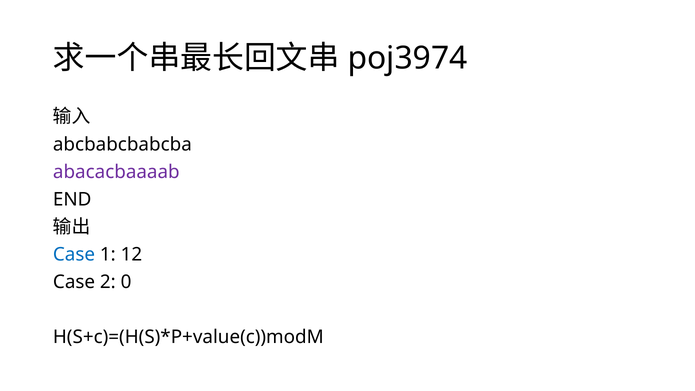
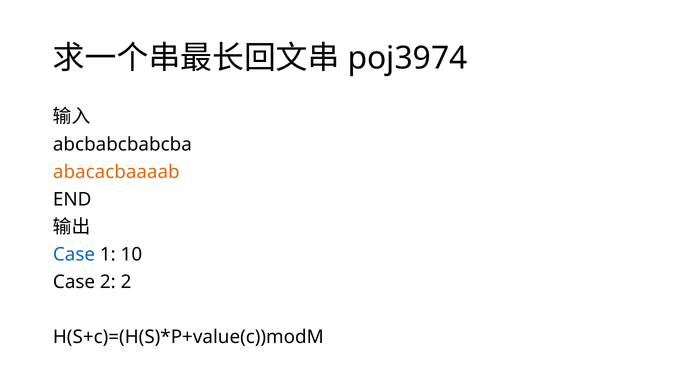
abacacbaaaab colour: purple -> orange (116, 172)
12: 12 -> 10 (131, 255)
2 0: 0 -> 2 (126, 282)
